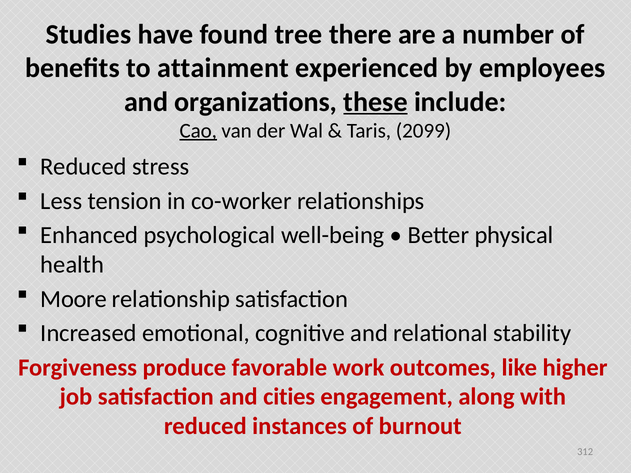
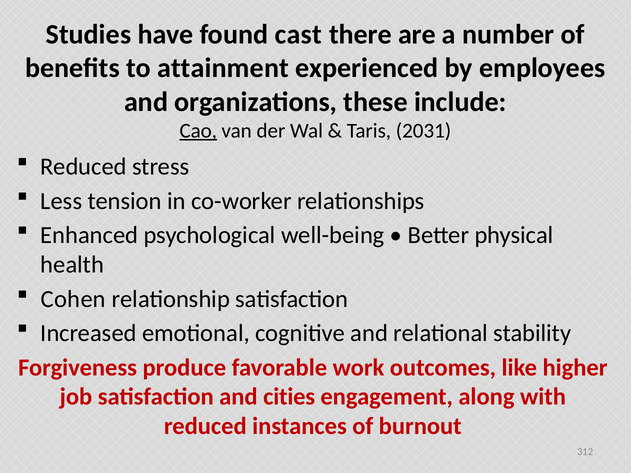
tree: tree -> cast (298, 35)
these underline: present -> none (376, 102)
2099: 2099 -> 2031 (423, 131)
Moore: Moore -> Cohen (73, 299)
